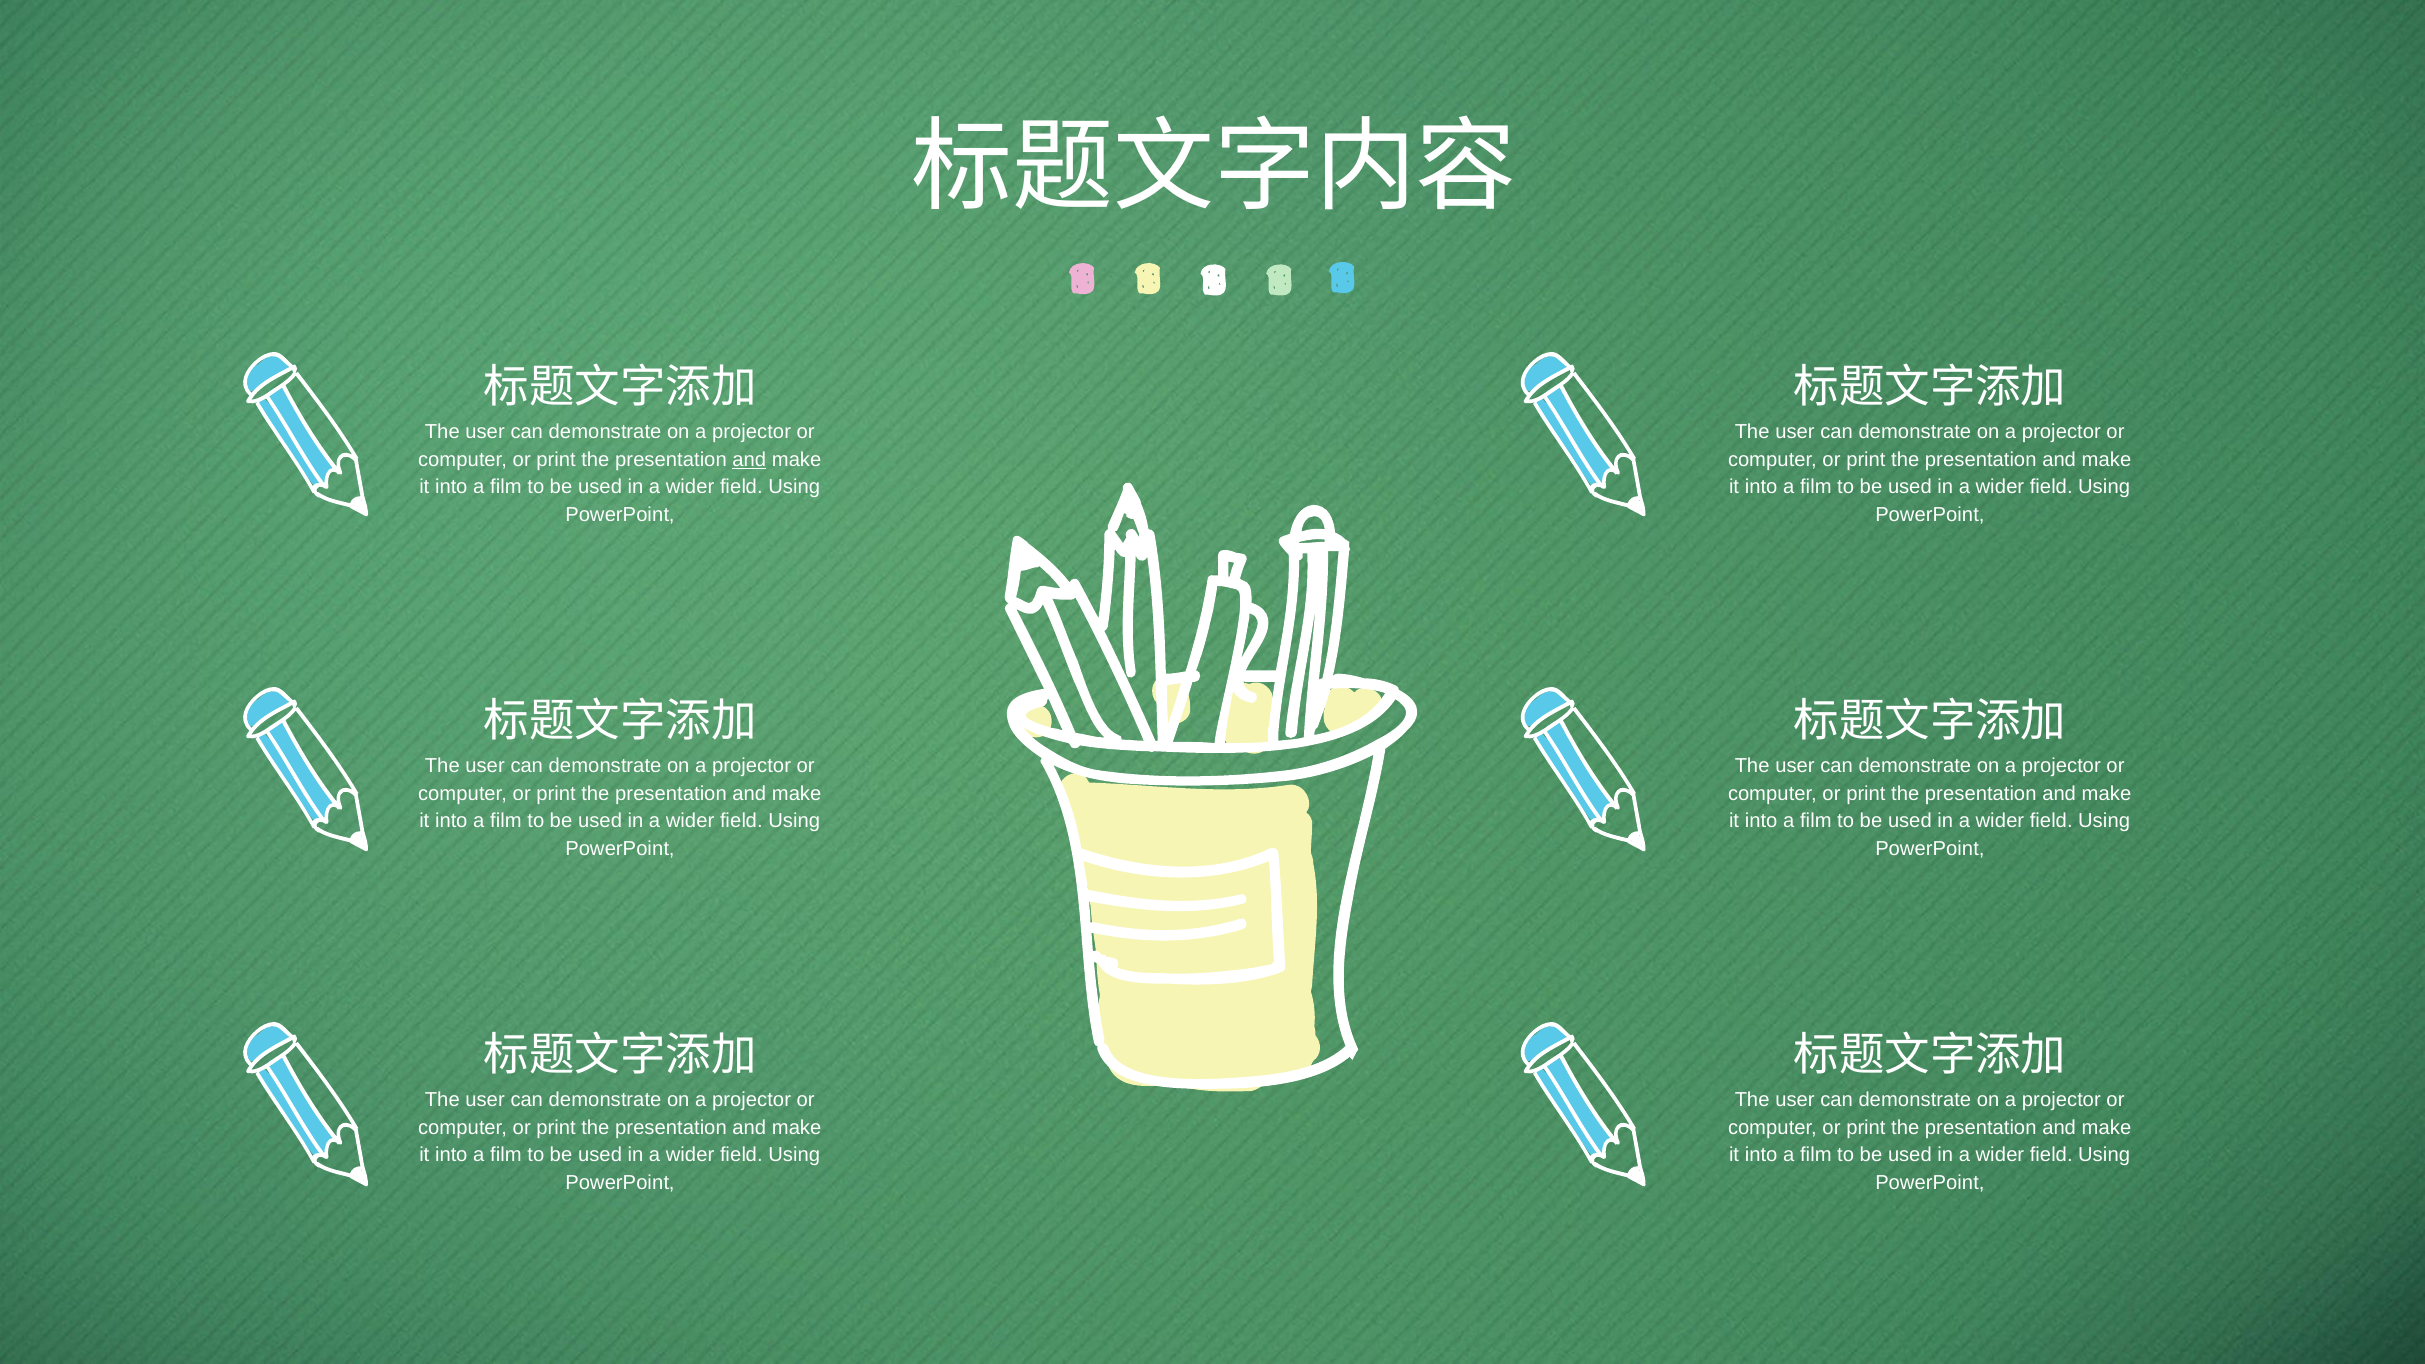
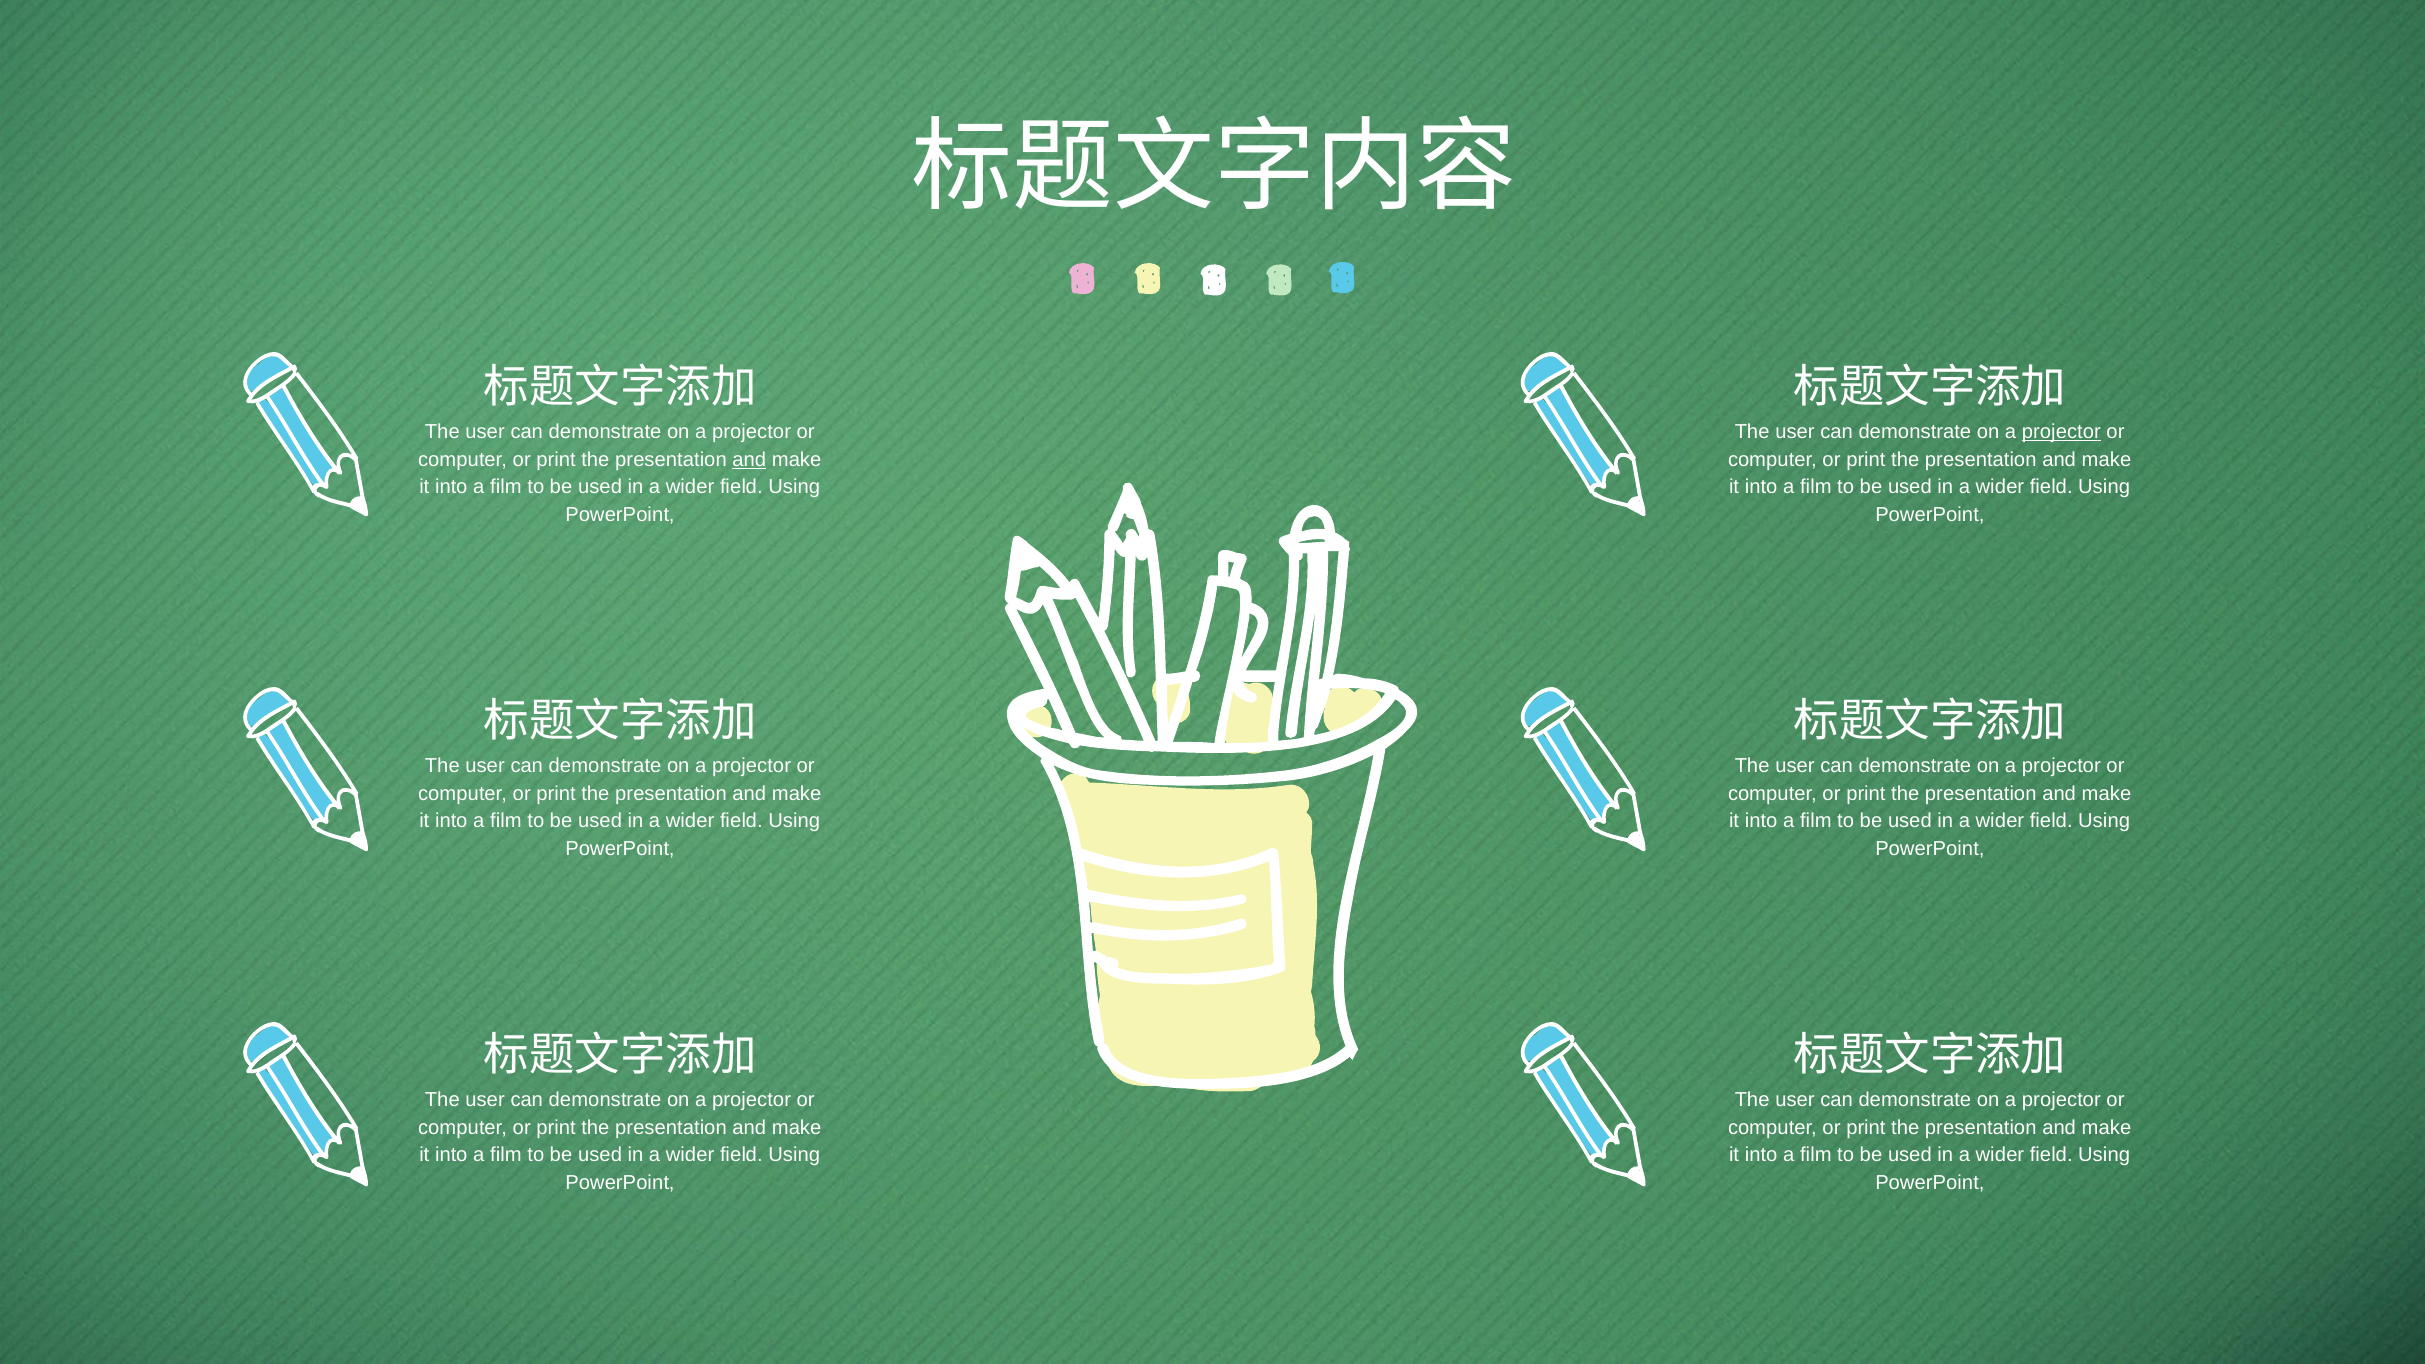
projector underline: none -> present (2061, 432)
